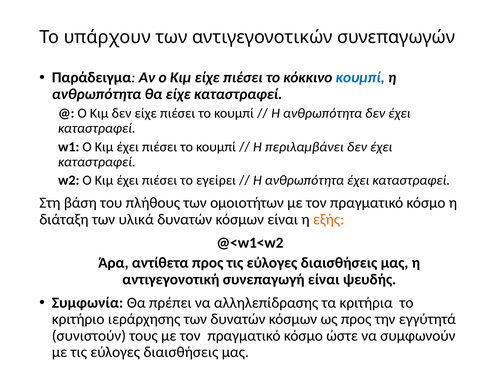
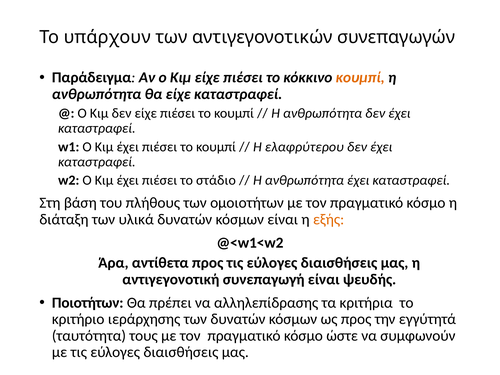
κουμπί colour: blue -> orange (360, 78)
περιλαμβάνει: περιλαμβάνει -> ελαφρύτερου (304, 147)
εγείρει: εγείρει -> στάδιο (216, 180)
Συμφωνία: Συμφωνία -> Ποιοτήτων (88, 303)
συνιστούν: συνιστούν -> ταυτότητα (89, 336)
